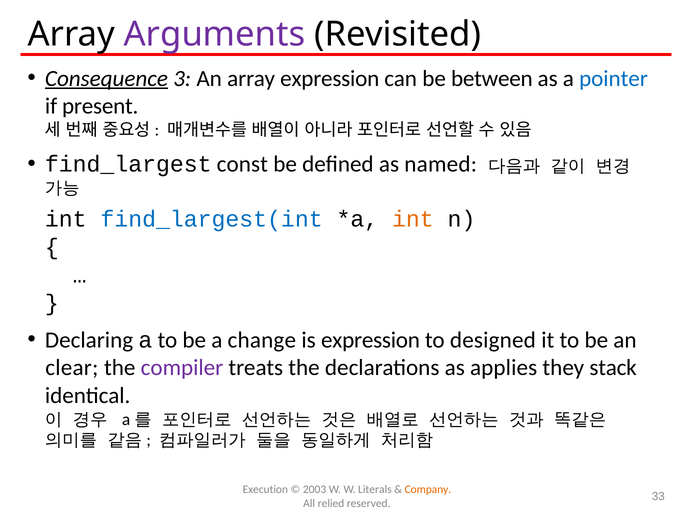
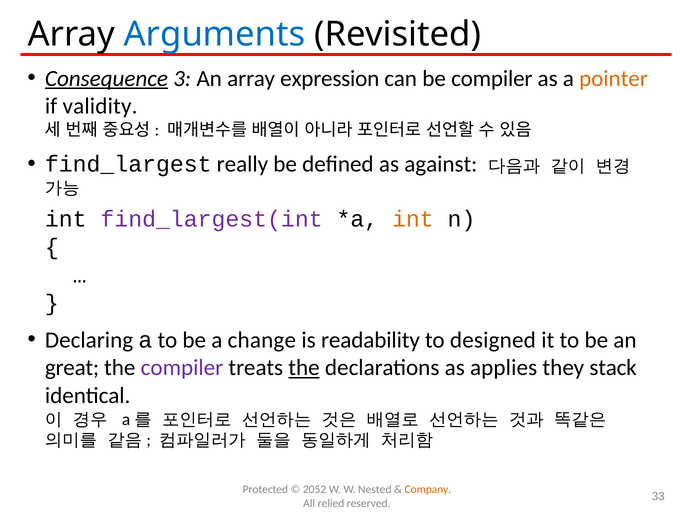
Arguments colour: purple -> blue (215, 34)
be between: between -> compiler (492, 78)
pointer colour: blue -> orange (613, 78)
present: present -> validity (100, 106)
const: const -> really (242, 164)
named: named -> against (441, 164)
find_largest(int colour: blue -> purple (212, 219)
is expression: expression -> readability (370, 340)
clear: clear -> great (72, 368)
the underline: none -> present (304, 368)
Execution: Execution -> Protected (265, 490)
2003: 2003 -> 2052 (315, 490)
Literals: Literals -> Nested (375, 490)
